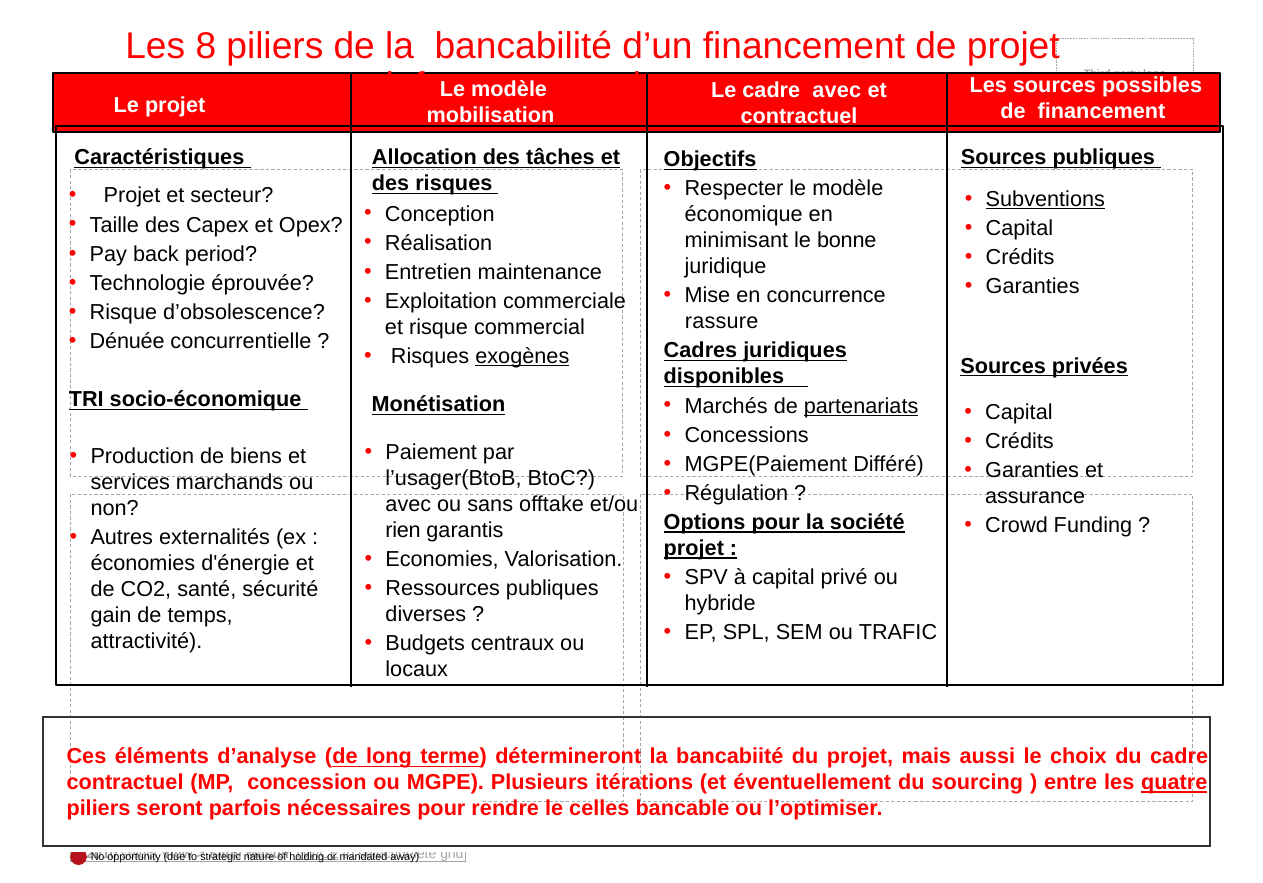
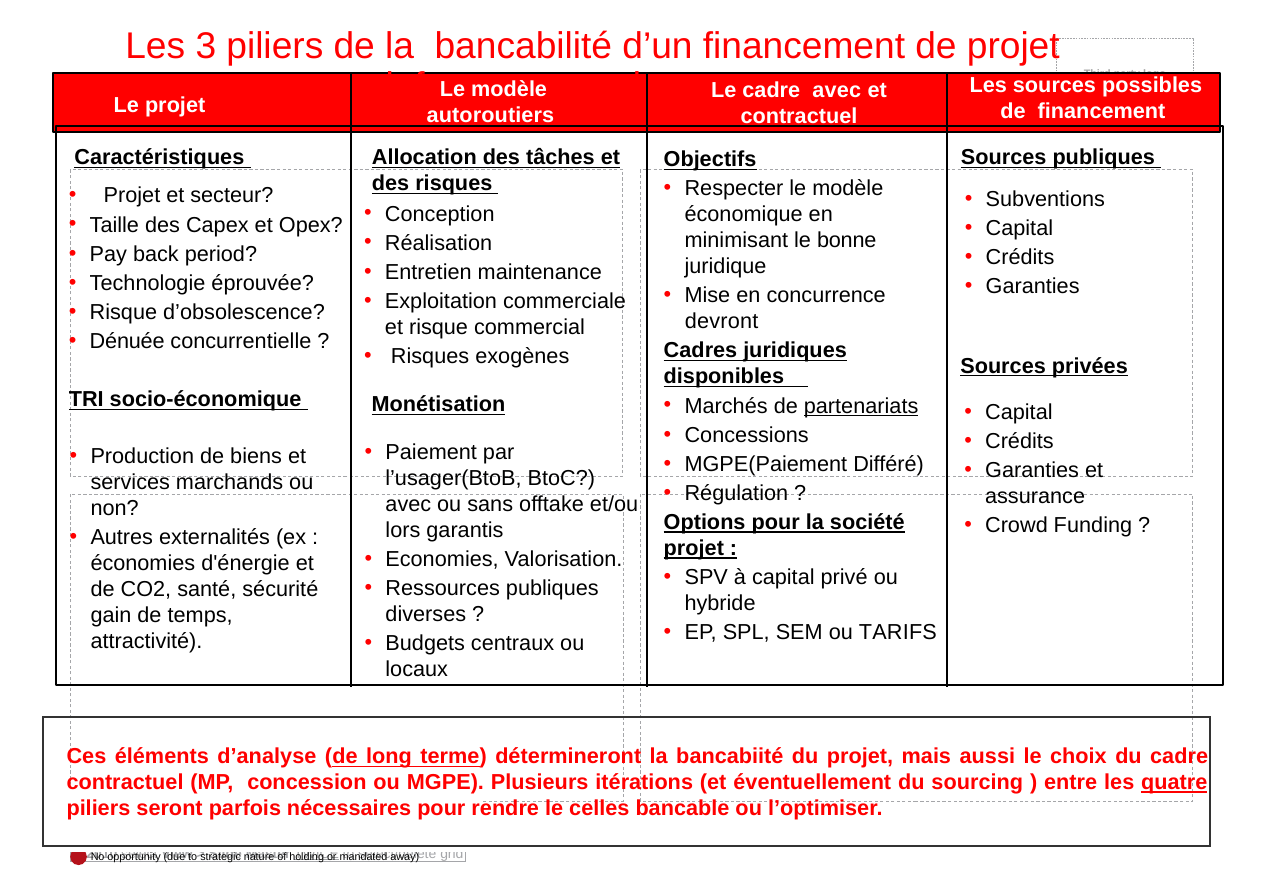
8: 8 -> 3 (206, 46)
mobilisation: mobilisation -> autoroutiers (490, 115)
Subventions underline: present -> none (1045, 199)
rassure: rassure -> devront (722, 322)
exogènes underline: present -> none (522, 356)
rien: rien -> lors (403, 530)
TRAFIC: TRAFIC -> TARIFS (898, 633)
